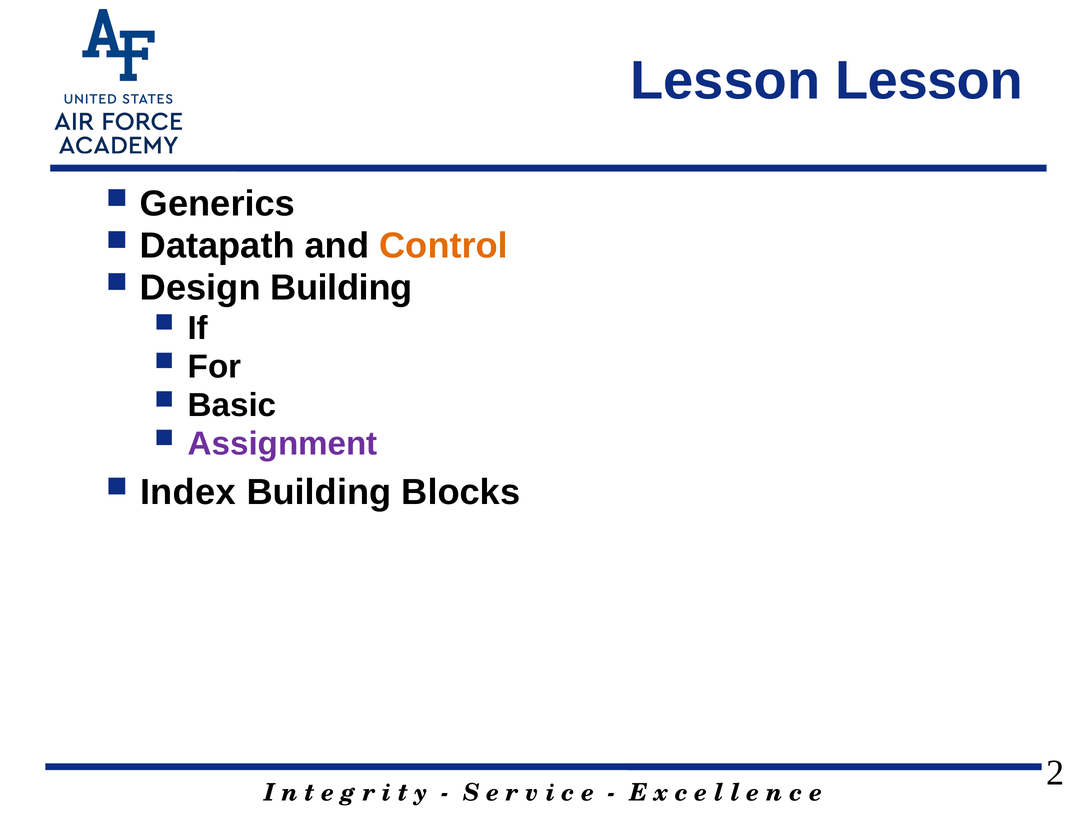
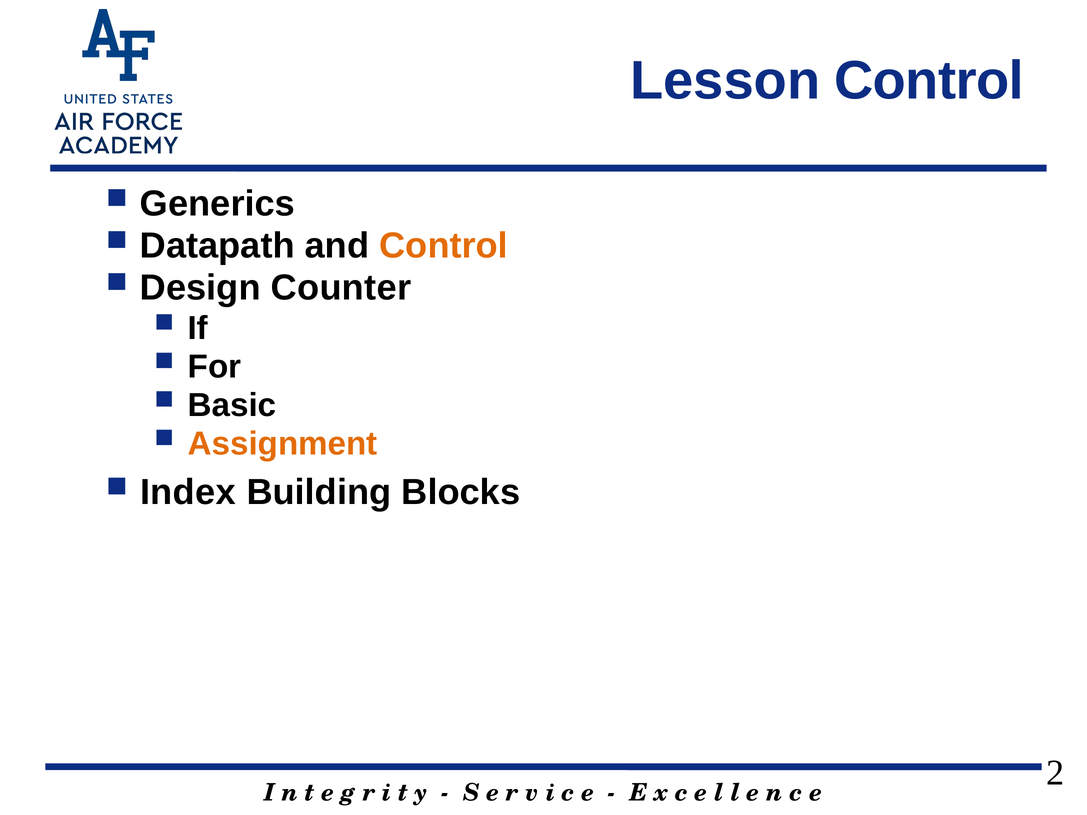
Lesson Lesson: Lesson -> Control (929, 81)
Design Building: Building -> Counter (341, 288)
Assignment colour: purple -> orange (283, 444)
